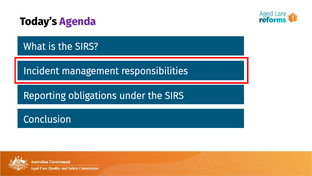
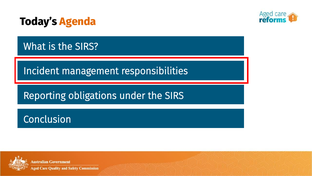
Agenda colour: purple -> orange (78, 22)
